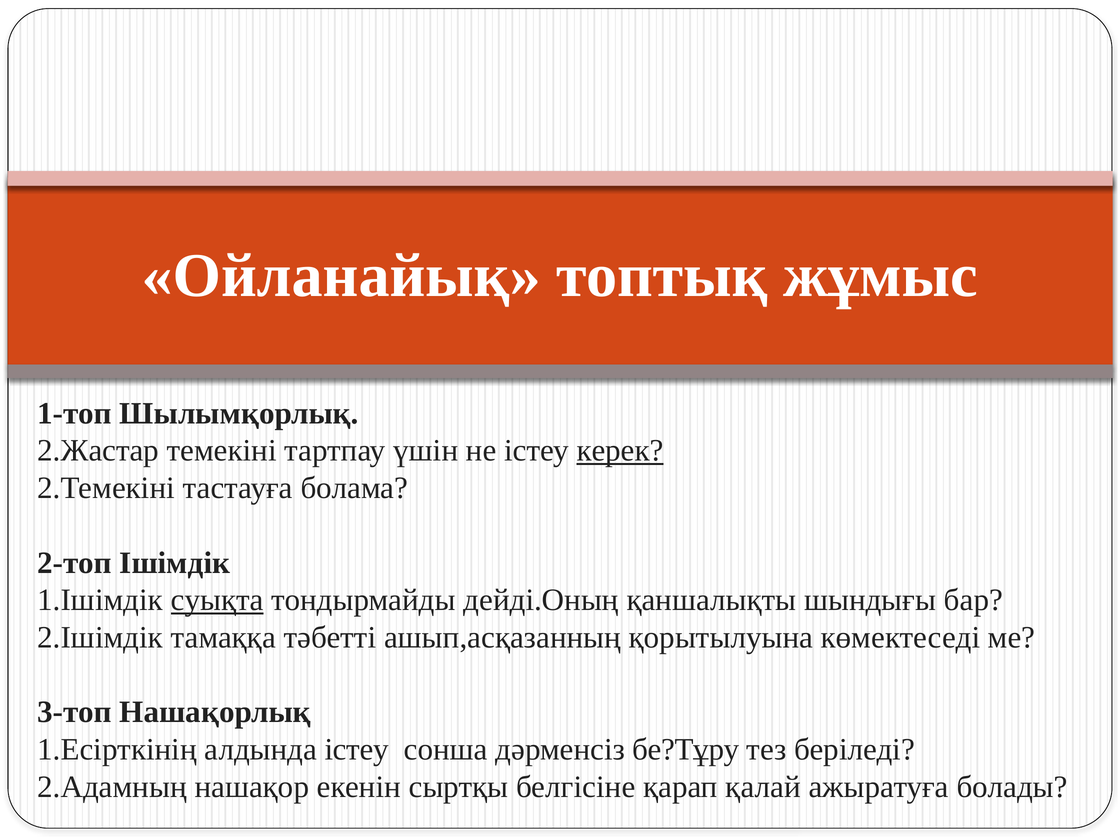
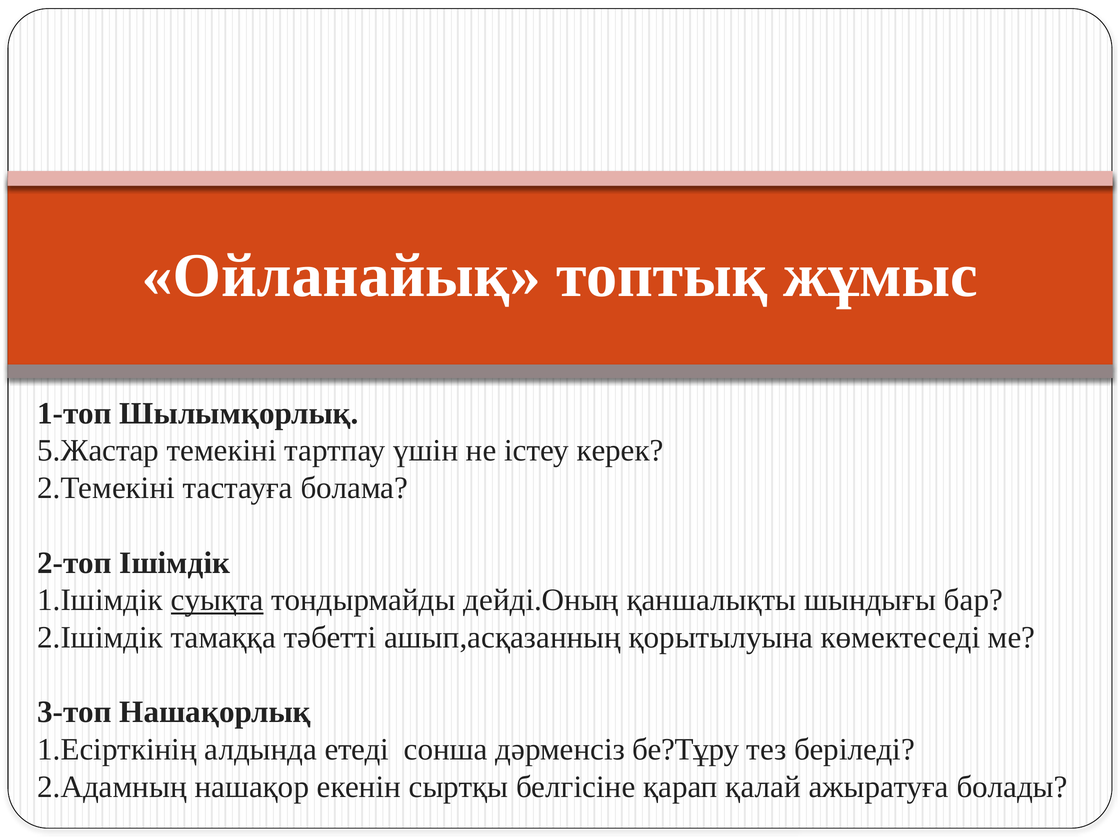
2.Жастар: 2.Жастар -> 5.Жастар (98, 451)
керек underline: present -> none (620, 451)
алдында істеу: істеу -> етеді (357, 749)
